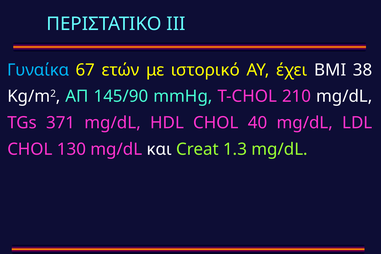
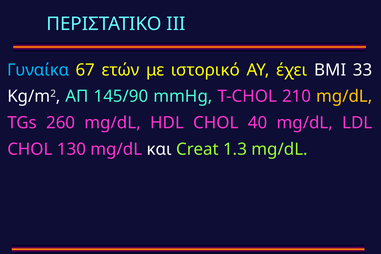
38: 38 -> 33 (363, 70)
mg/dL colour: white -> yellow (344, 96)
371: 371 -> 260 (61, 123)
